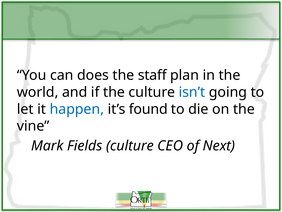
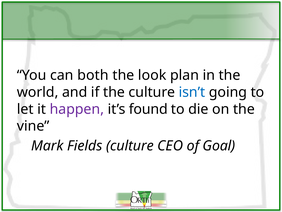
does: does -> both (93, 75)
staff: staff -> look (152, 75)
happen colour: blue -> purple (77, 109)
Next: Next -> Goal (219, 146)
